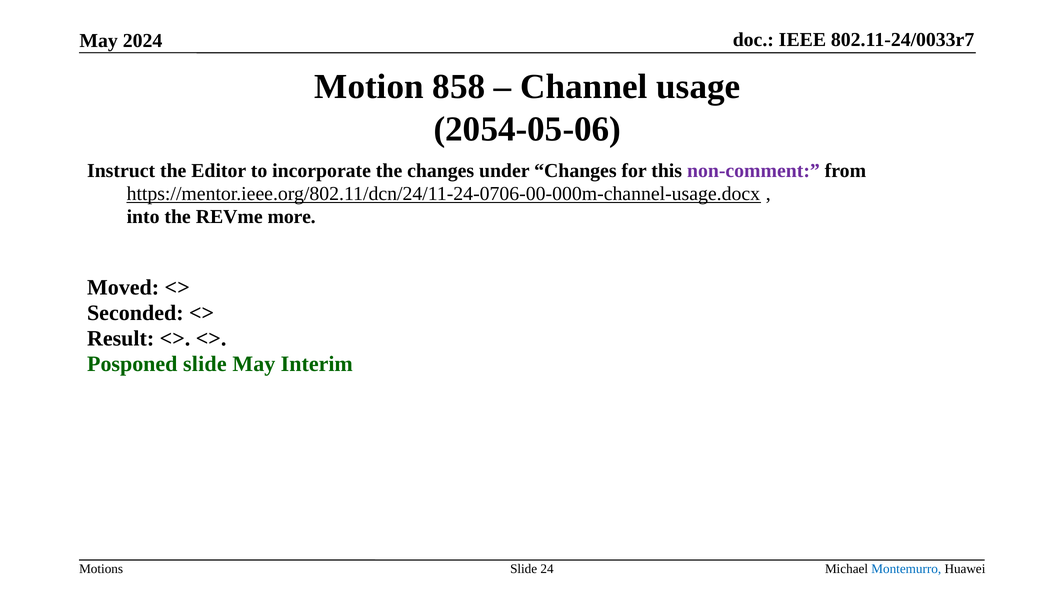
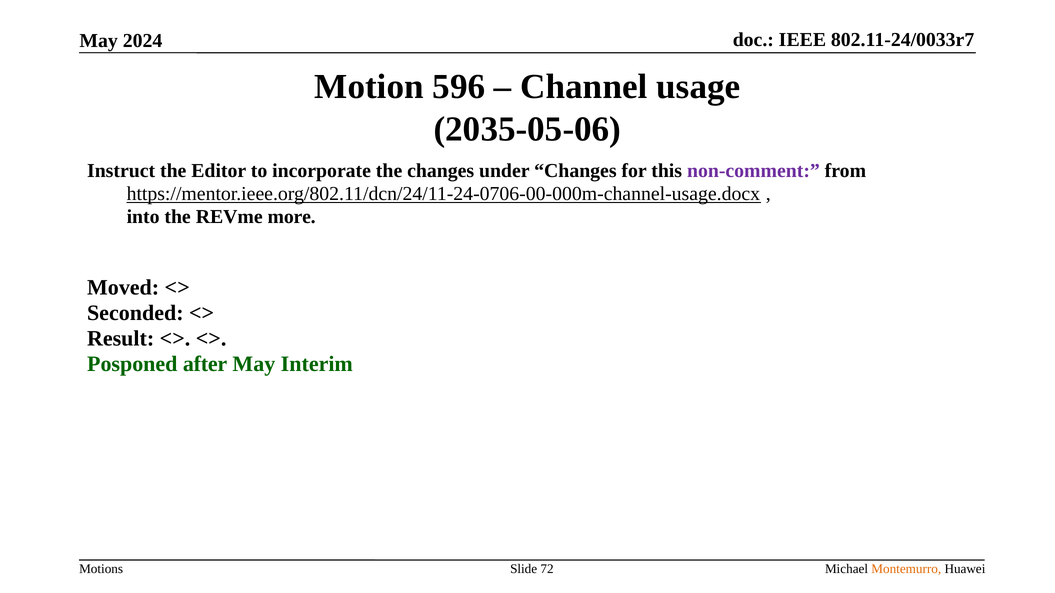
858: 858 -> 596 (459, 87)
2054-05-06: 2054-05-06 -> 2035-05-06 (527, 129)
Posponed slide: slide -> after (205, 364)
24: 24 -> 72 (547, 569)
Montemurro colour: blue -> orange (906, 569)
